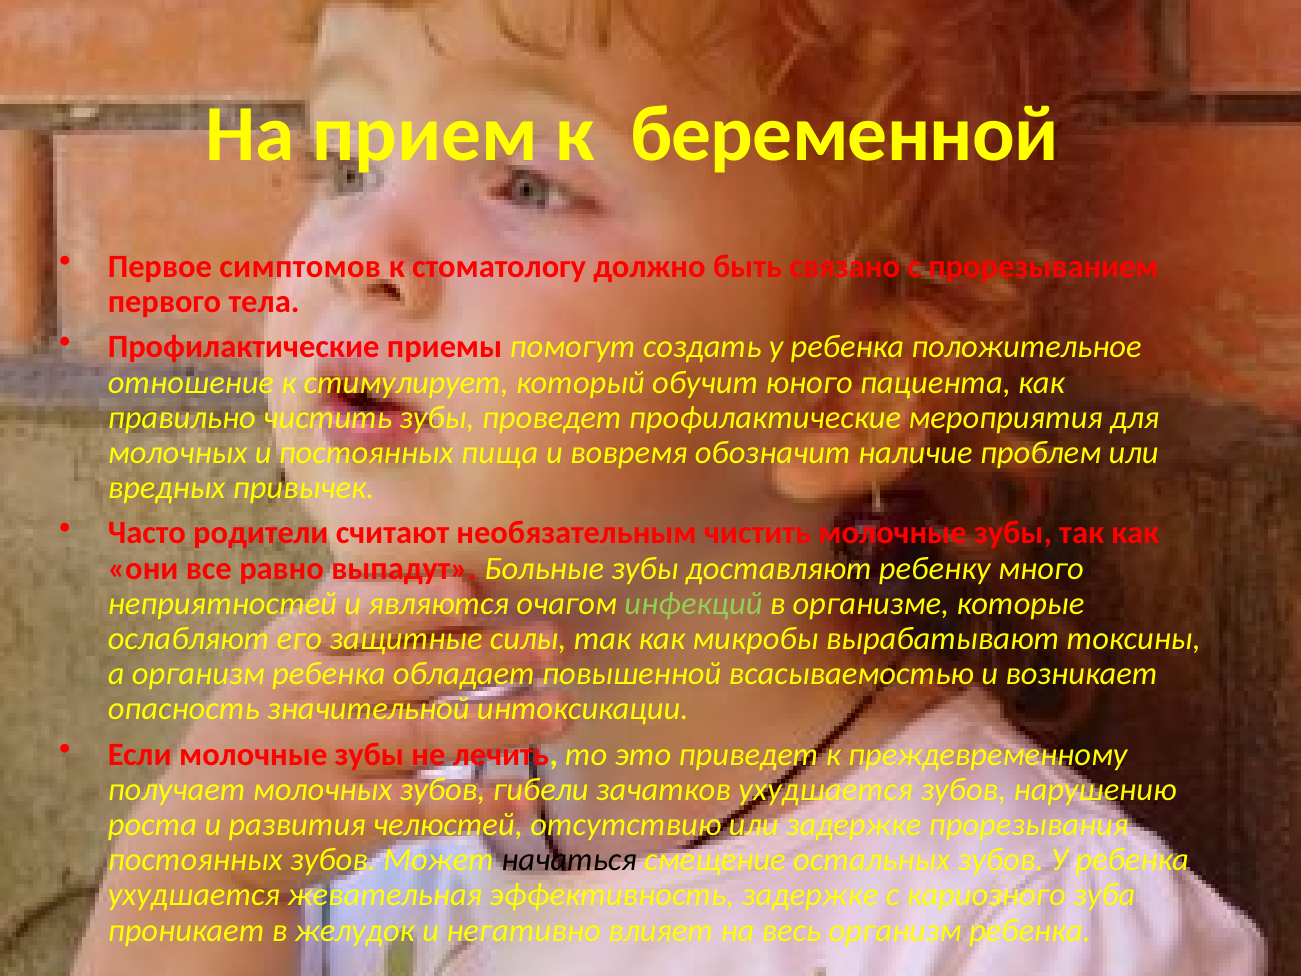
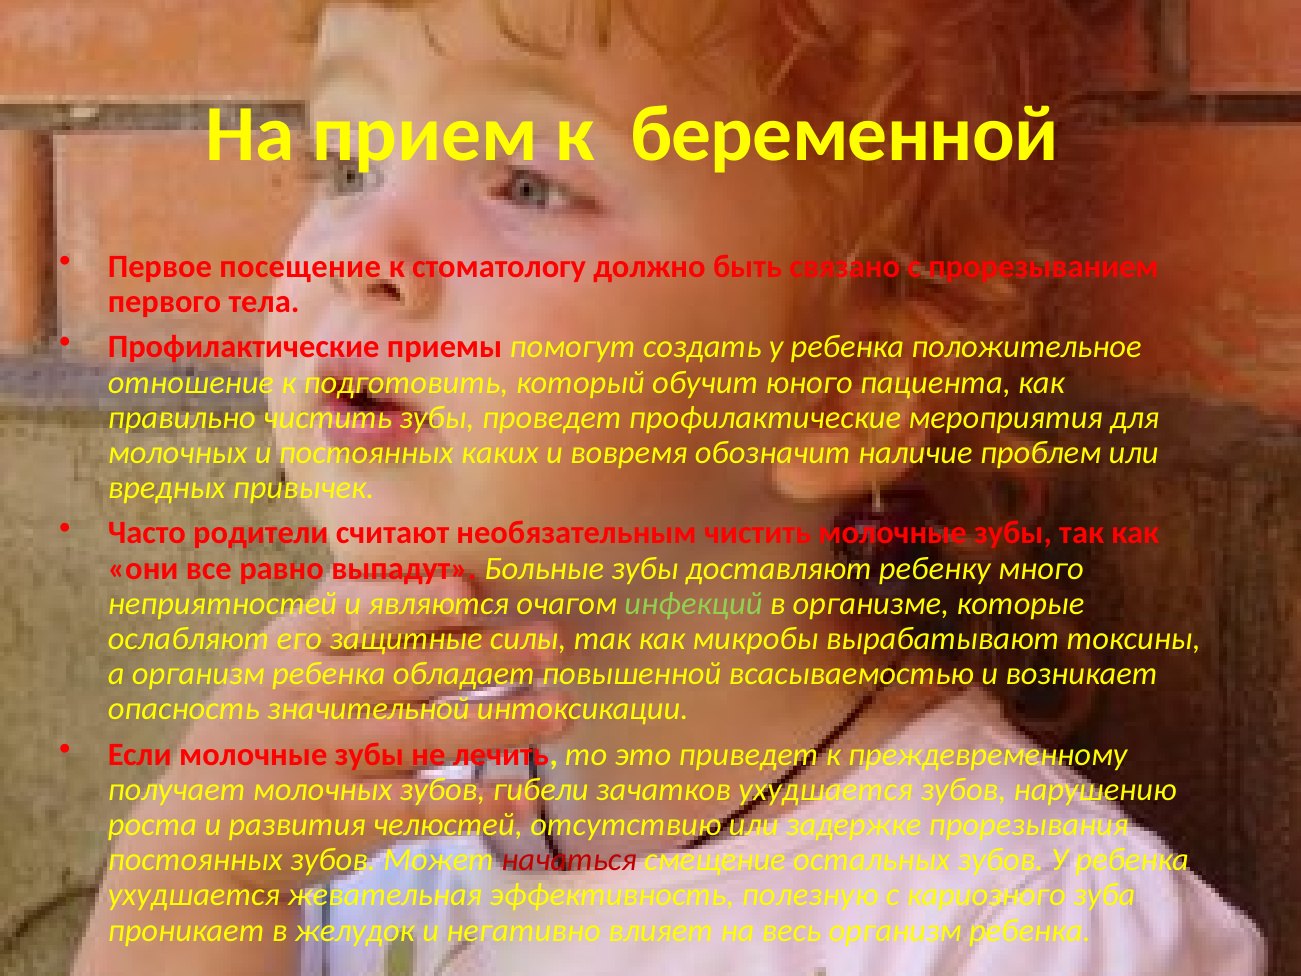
симптомов: симптомов -> посещение (300, 266)
стимулирует: стимулирует -> подготовить (406, 382)
пища: пища -> каких (500, 452)
начаться colour: black -> red (569, 860)
эффективность задержке: задержке -> полезную (810, 895)
